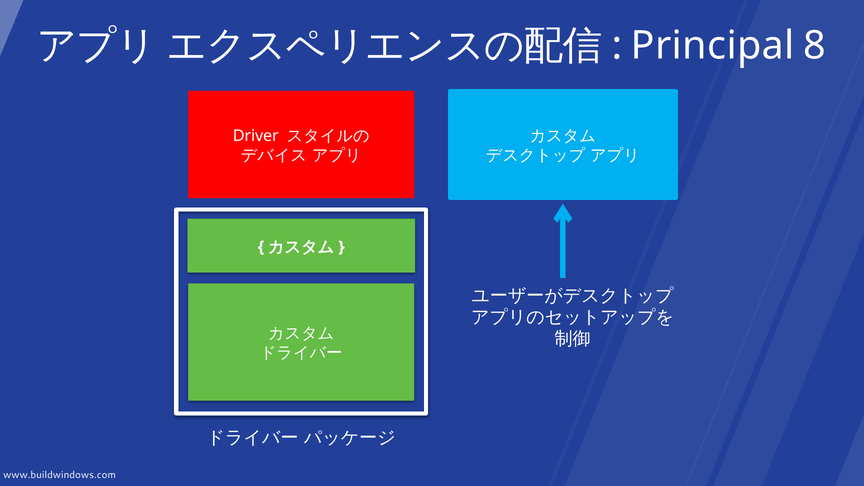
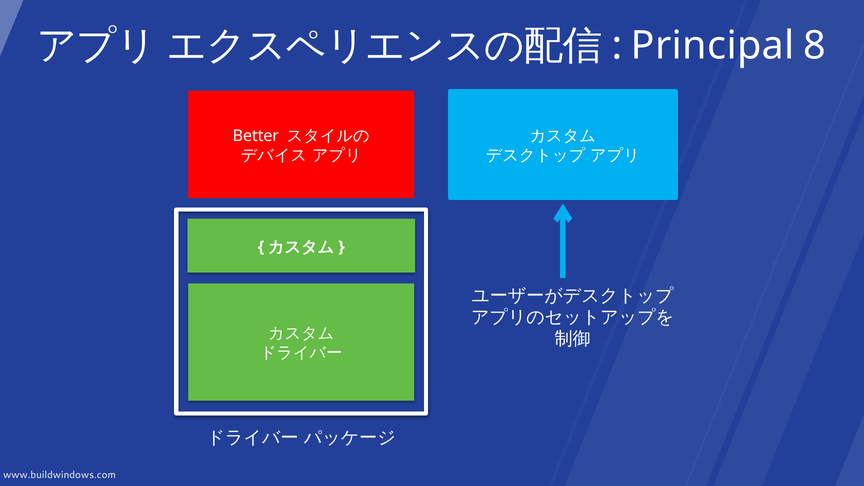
Driver: Driver -> Better (256, 136)
